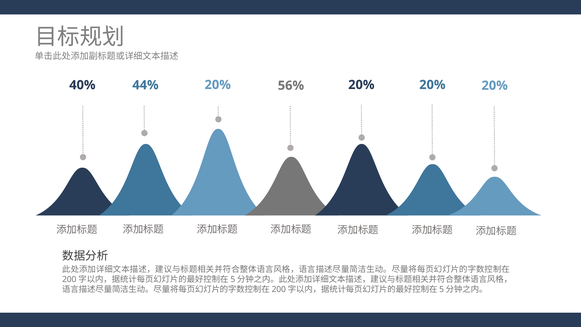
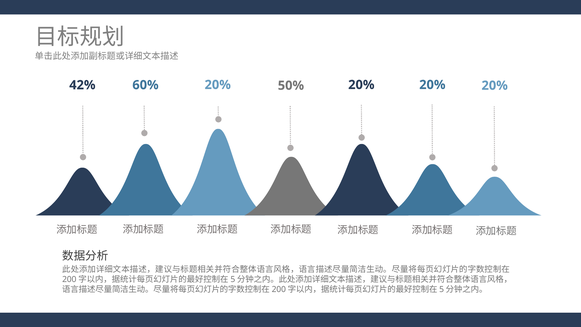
40%: 40% -> 42% (82, 85)
44%: 44% -> 60% (145, 85)
56%: 56% -> 50% (291, 85)
